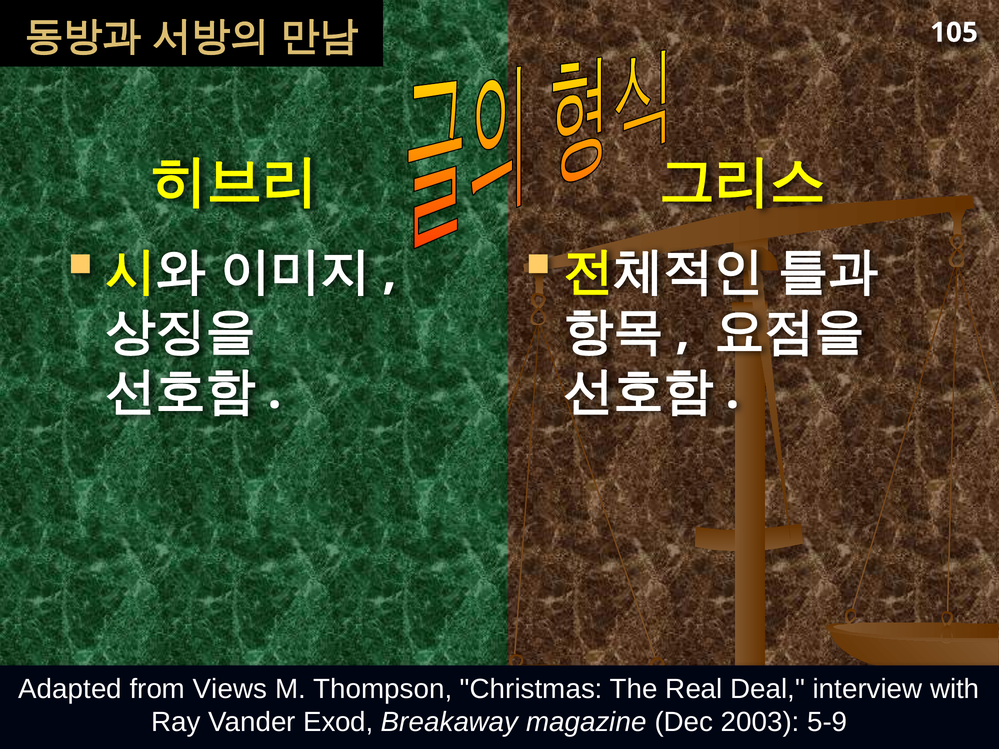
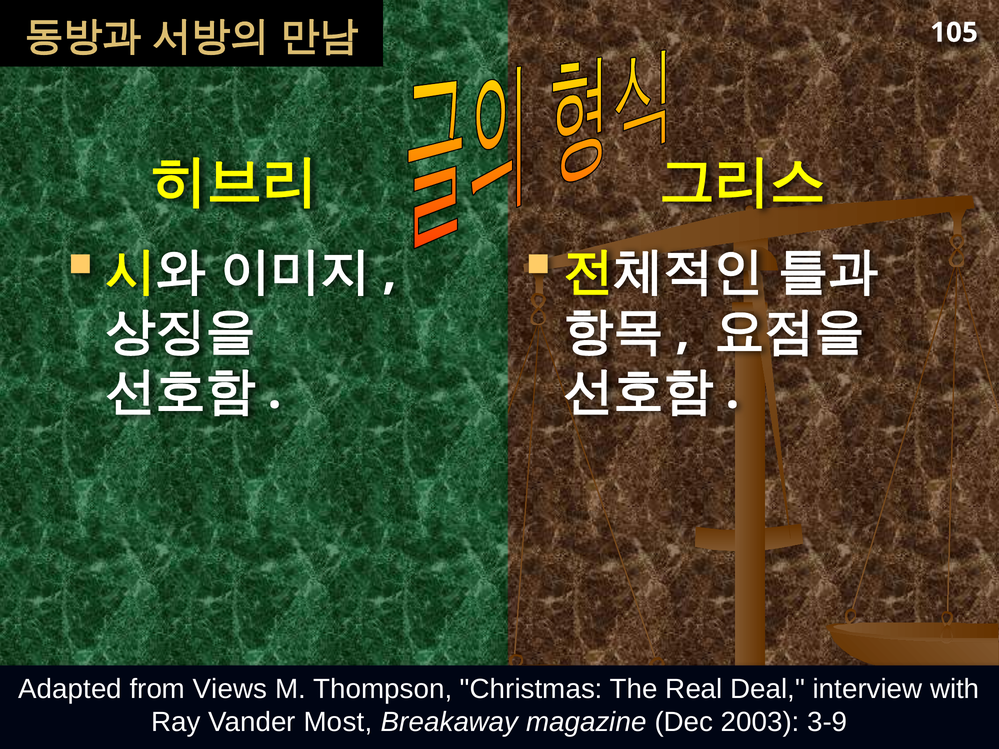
Exod: Exod -> Most (338, 723)
5-9: 5-9 -> 3-9 (827, 723)
